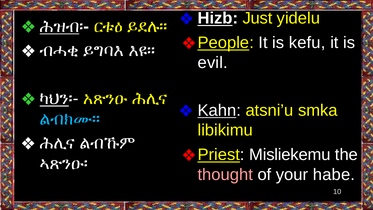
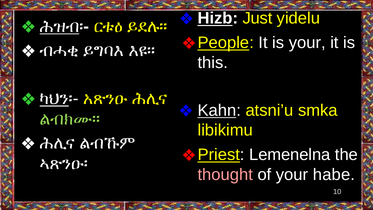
is kefu: kefu -> your (307, 43)
evil: evil -> this (213, 63)
ልብክሙ። colour: light blue -> light green (70, 119)
Misliekemu: Misliekemu -> Lemenelna (290, 155)
